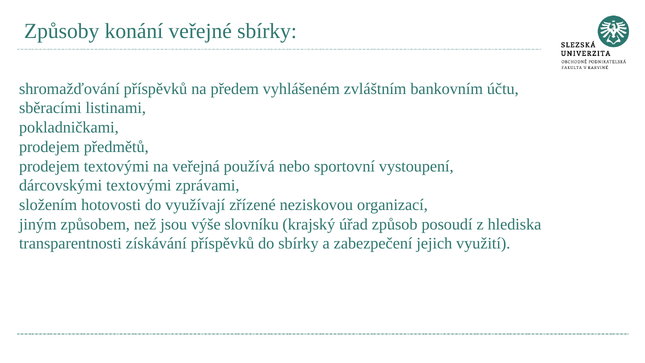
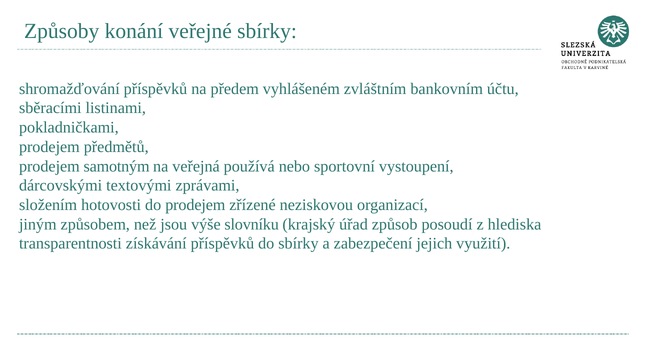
prodejem textovými: textovými -> samotným (117, 166)
do využívají: využívají -> prodejem (195, 205)
